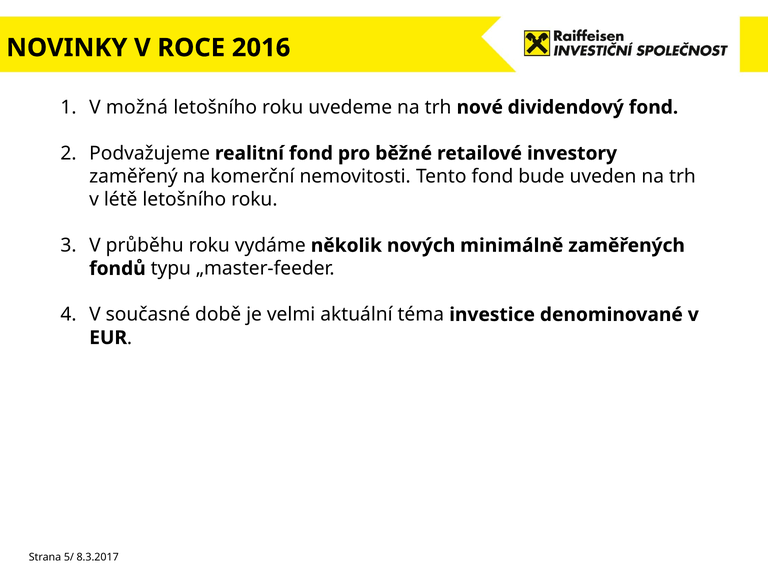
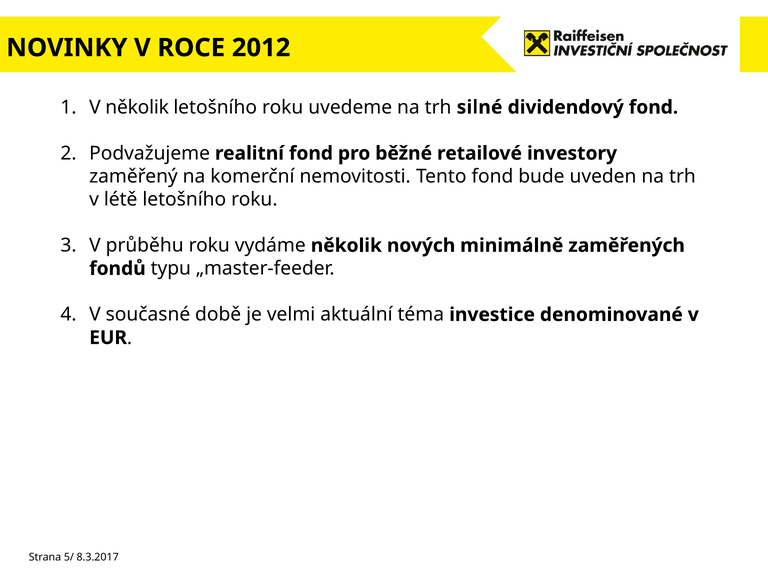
2016: 2016 -> 2012 (261, 48)
V možná: možná -> několik (137, 107)
nové: nové -> silné (480, 107)
